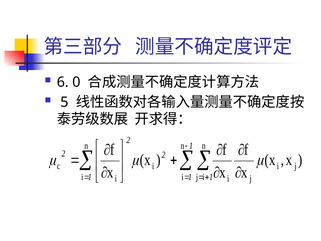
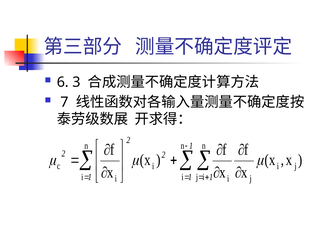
0: 0 -> 3 (77, 82)
5: 5 -> 7 (65, 102)
